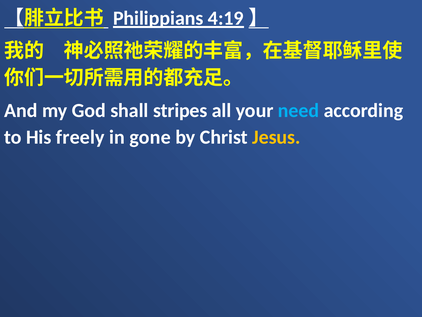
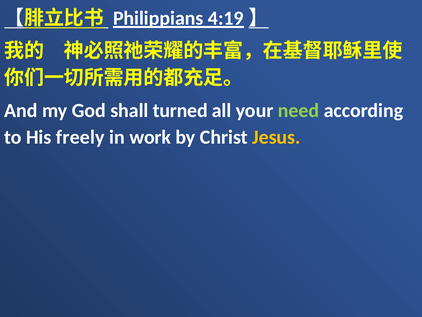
stripes: stripes -> turned (180, 110)
need colour: light blue -> light green (299, 110)
gone: gone -> work (150, 137)
